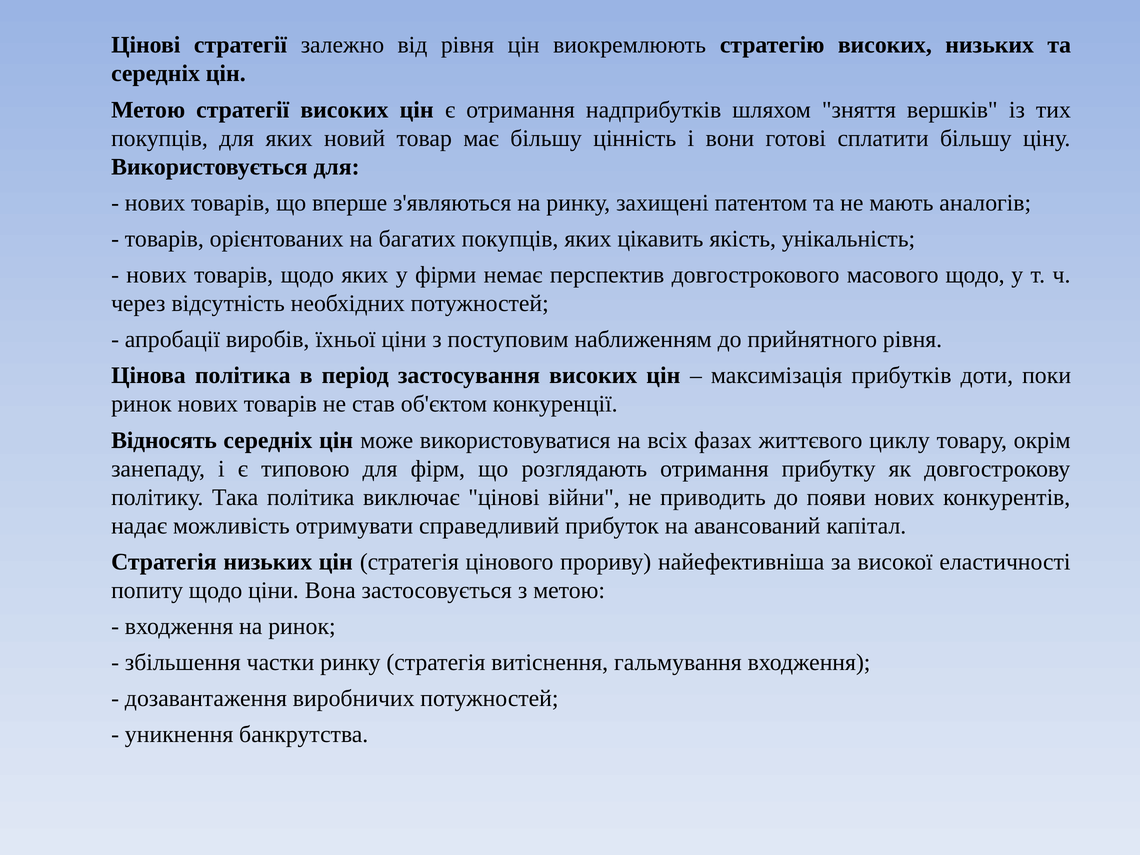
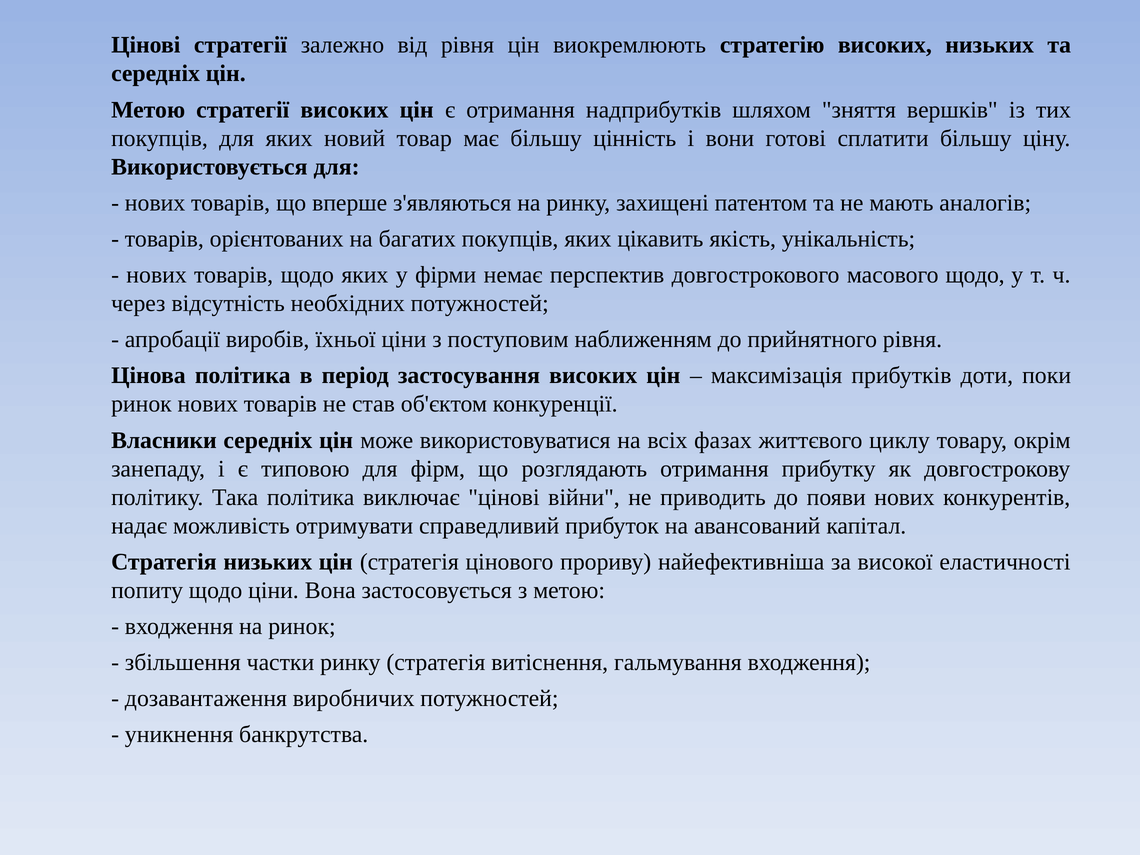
Відносять: Відносять -> Власники (164, 440)
